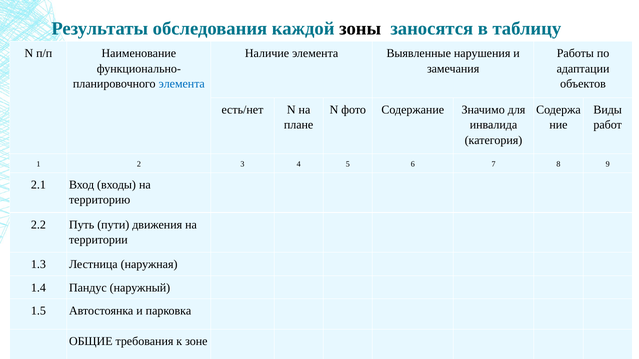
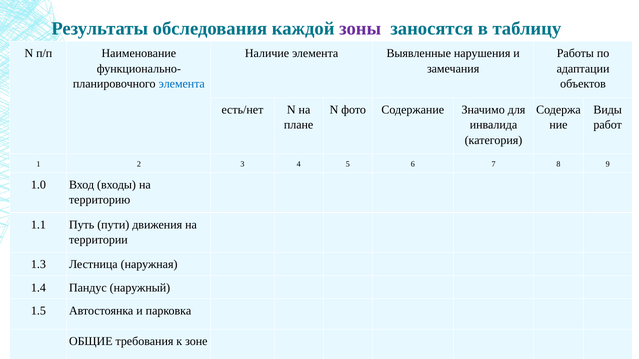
зоны colour: black -> purple (360, 29)
2.1: 2.1 -> 1.0 (38, 185)
2.2: 2.2 -> 1.1 (38, 225)
